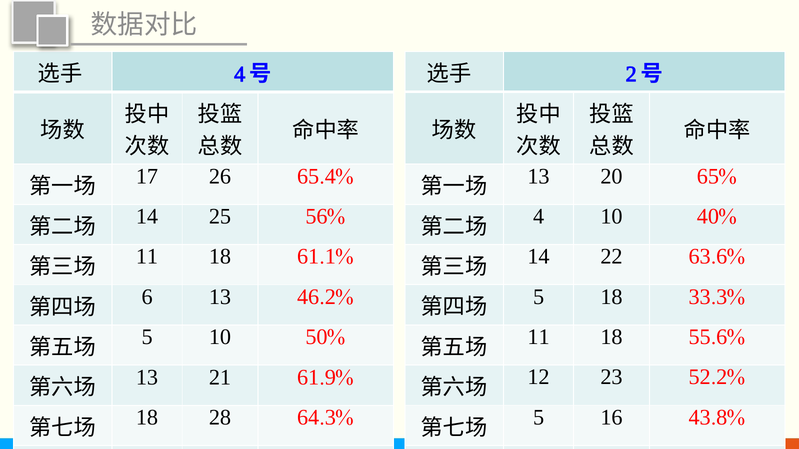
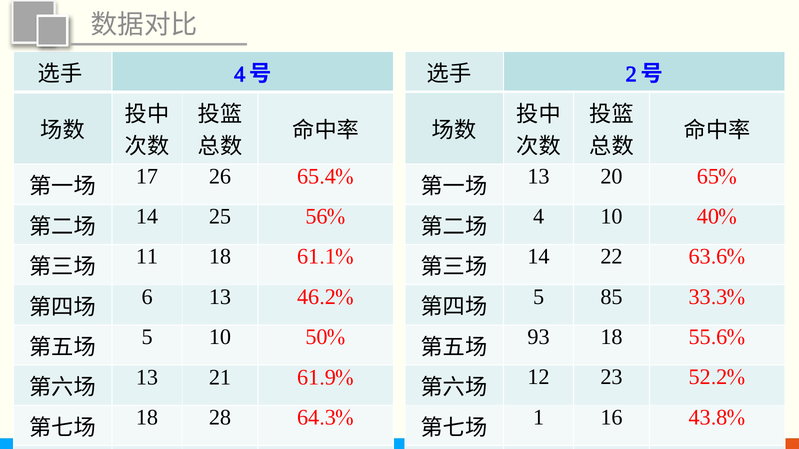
5 18: 18 -> 85 (612, 297)
11: 11 -> 93 (539, 337)
5: 5 -> 1 (539, 418)
